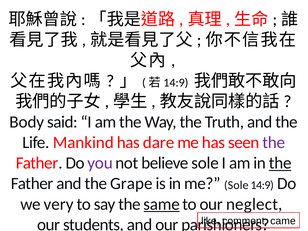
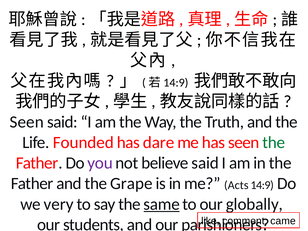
Body: Body -> Seen (27, 122)
Mankind: Mankind -> Founded (83, 143)
the colour: purple -> green (274, 143)
believe sole: sole -> said (205, 163)
the underline: present -> none (280, 163)
me Sole: Sole -> Acts (236, 185)
neglect: neglect -> globally (254, 204)
